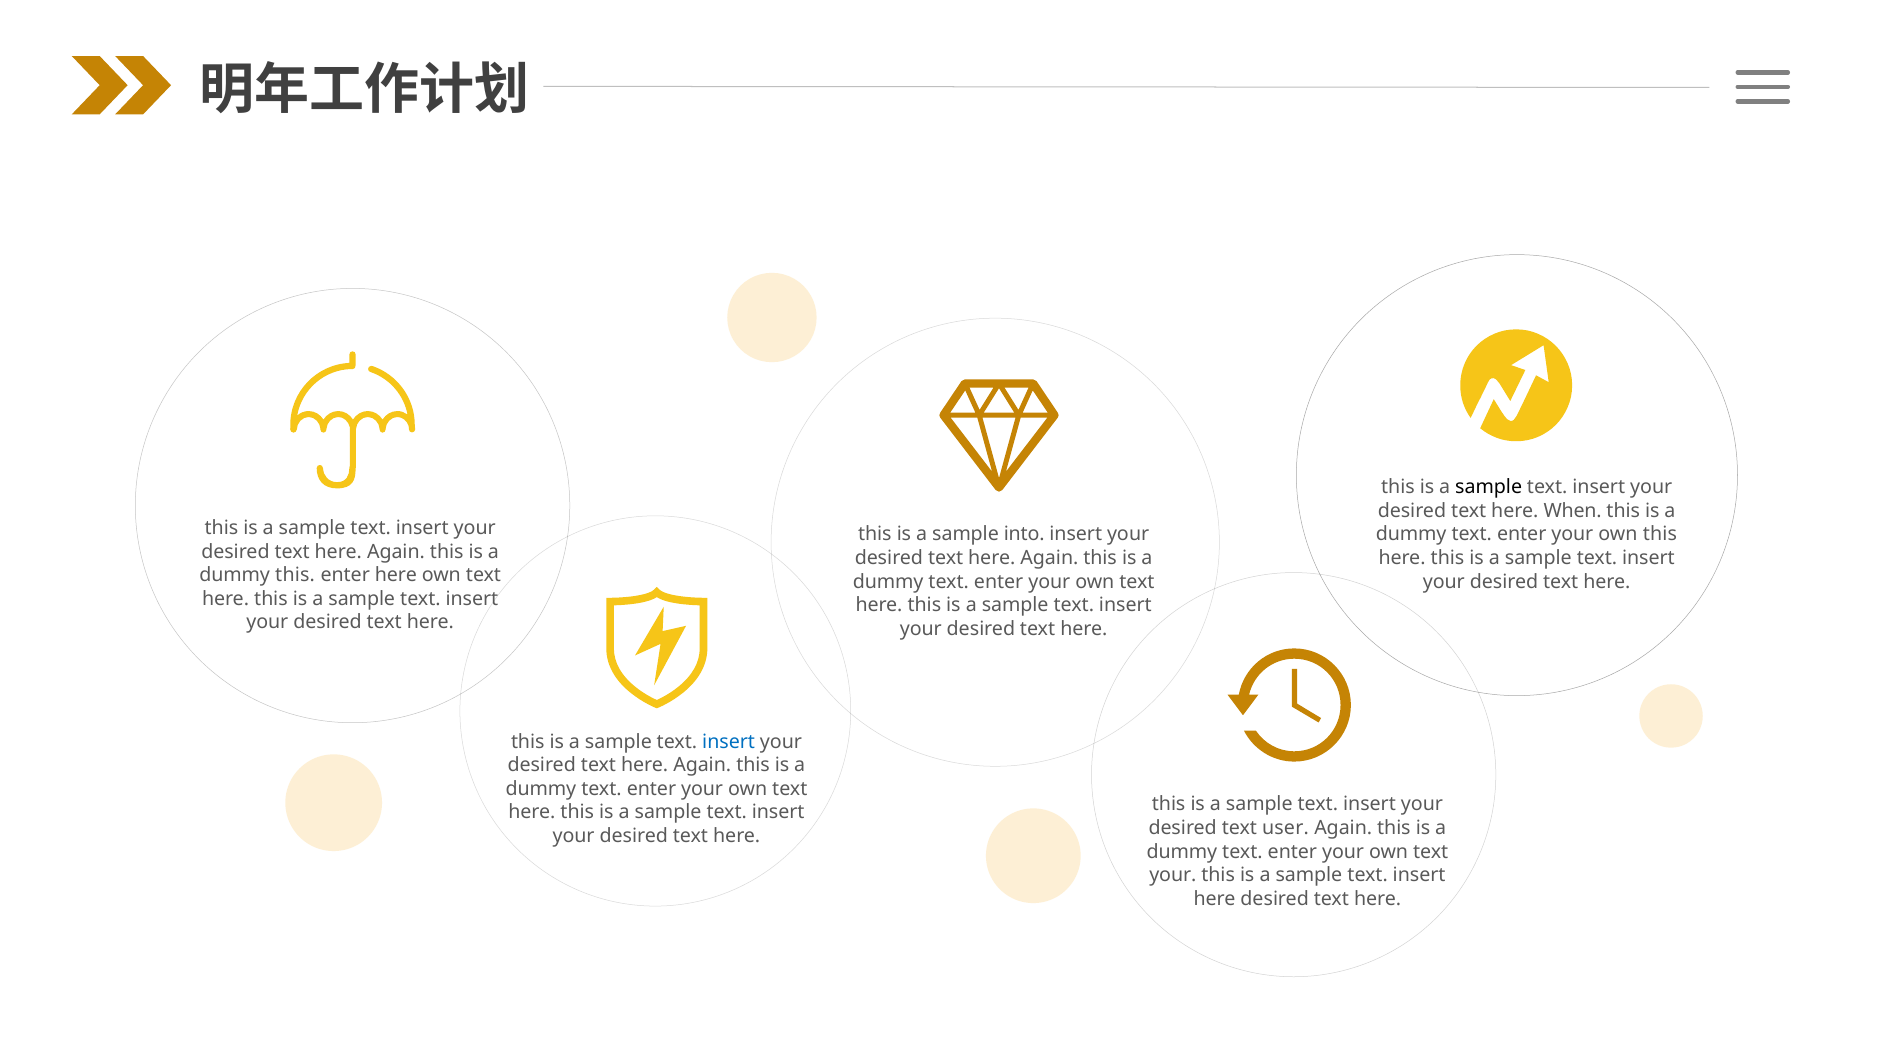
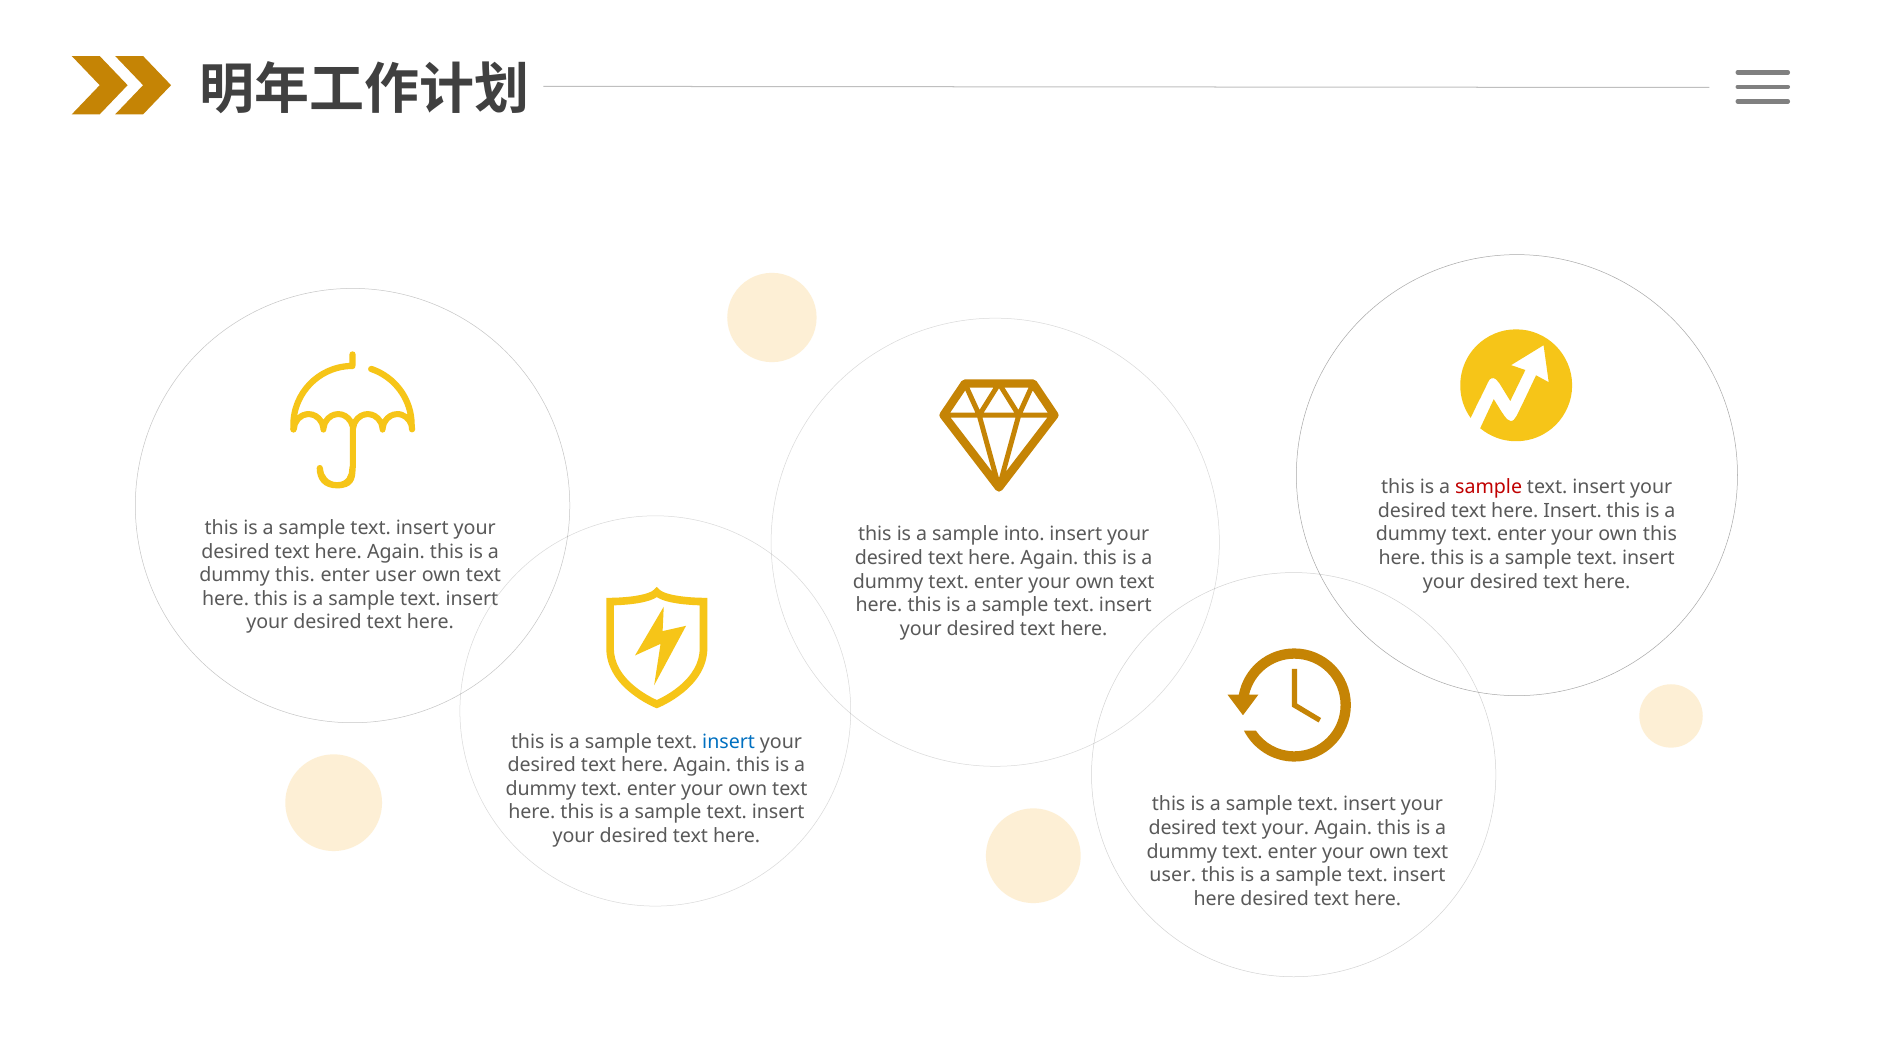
sample colour: black -> red (1489, 487)
here When: When -> Insert (1573, 511)
enter here: here -> user (396, 575)
text user: user -> your (1286, 828)
your: your -> user (1173, 875)
